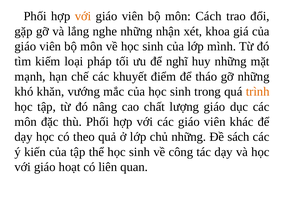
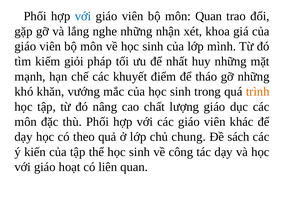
với colour: orange -> blue (83, 16)
môn Cách: Cách -> Quan (209, 16)
loại: loại -> giỏi (74, 61)
nghĩ: nghĩ -> nhất (177, 61)
chủ những: những -> chung (189, 136)
